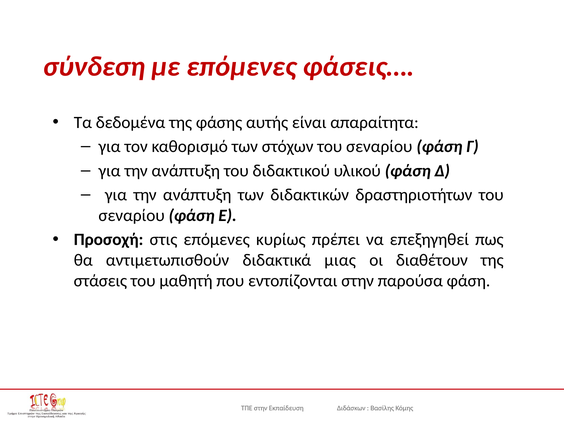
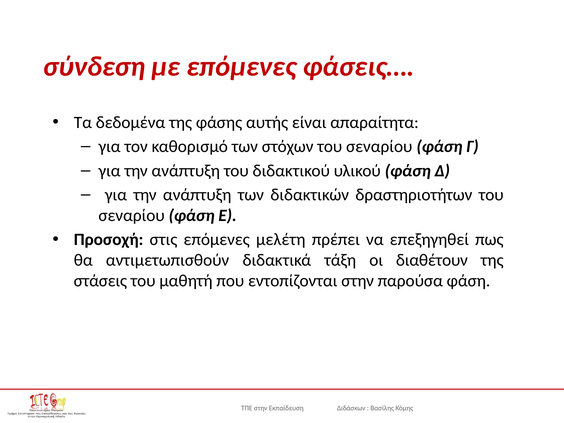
κυρίως: κυρίως -> μελέτη (281, 240)
μιας: μιας -> τάξη (340, 260)
